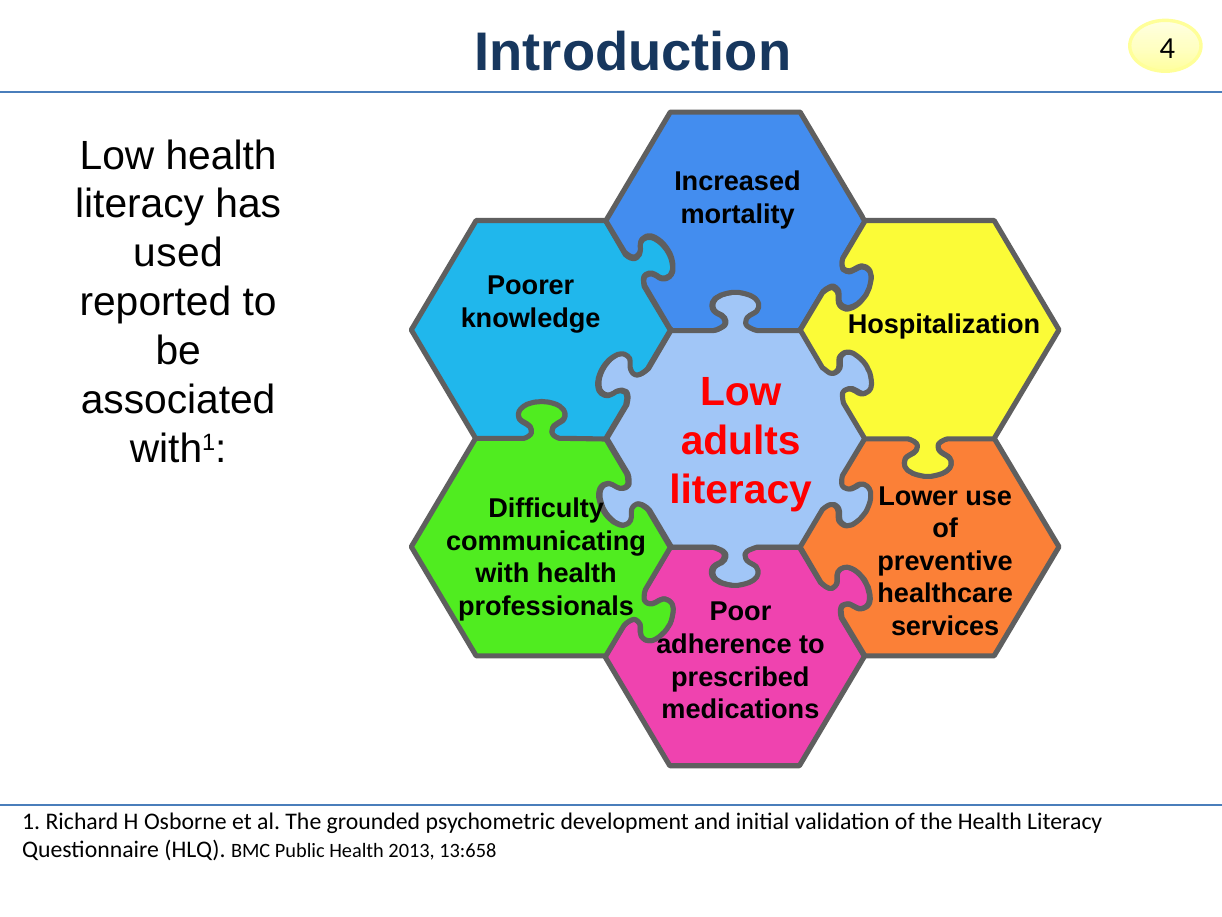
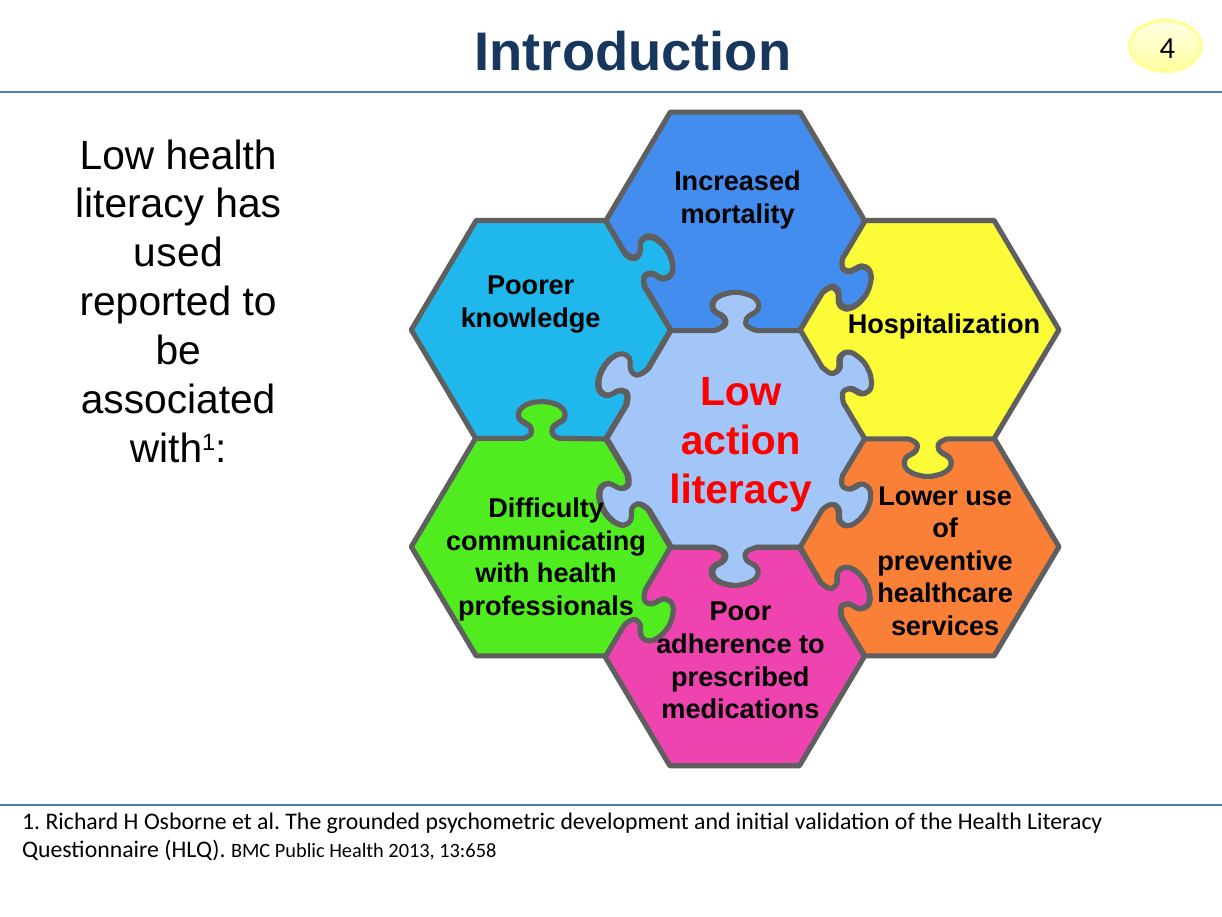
adults: adults -> action (741, 441)
